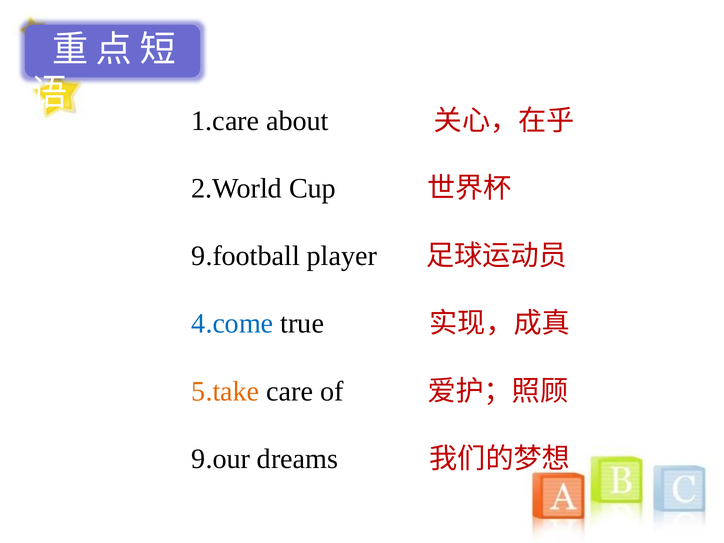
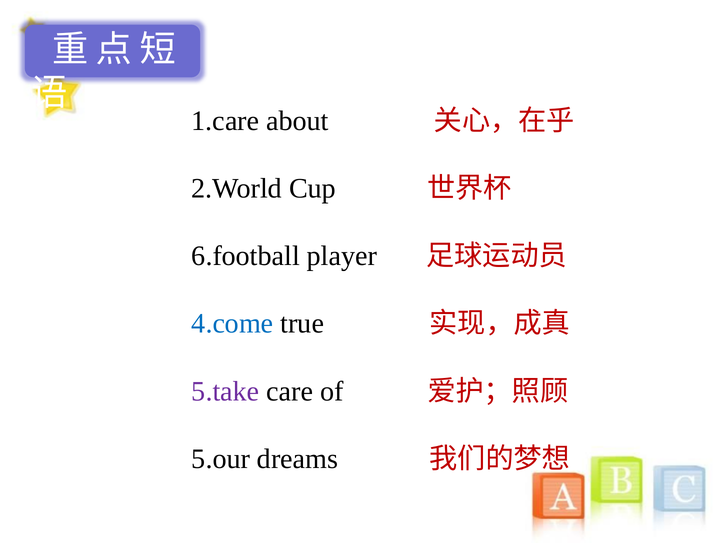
9.football: 9.football -> 6.football (246, 256)
5.take colour: orange -> purple (225, 391)
9.our: 9.our -> 5.our (221, 459)
